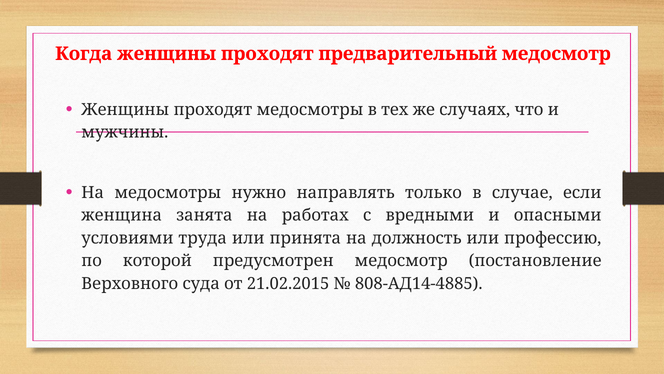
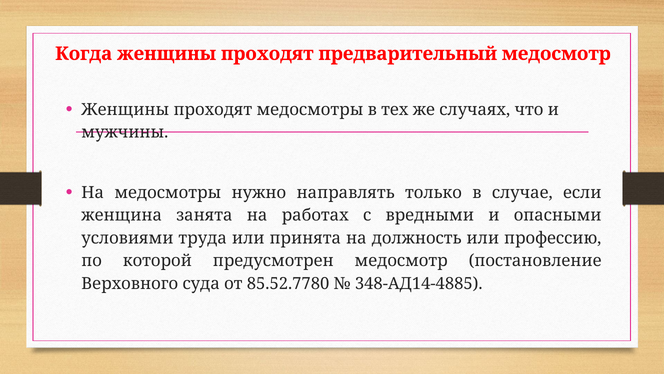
21.02.2015: 21.02.2015 -> 85.52.7780 (288, 283)
808-АД14-4885: 808-АД14-4885 -> 348-АД14-4885 (419, 283)
